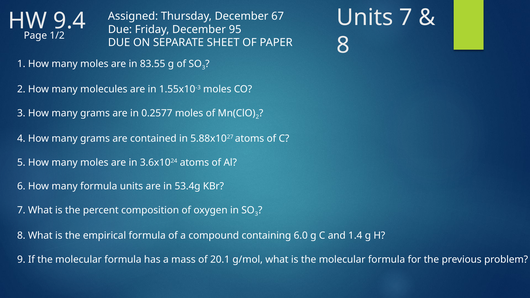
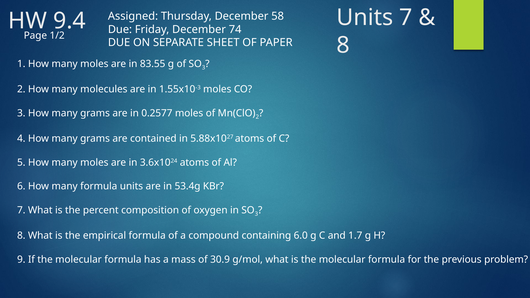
67: 67 -> 58 (278, 16)
95: 95 -> 74 (235, 29)
1.4: 1.4 -> 1.7 (355, 236)
20.1: 20.1 -> 30.9 (220, 260)
